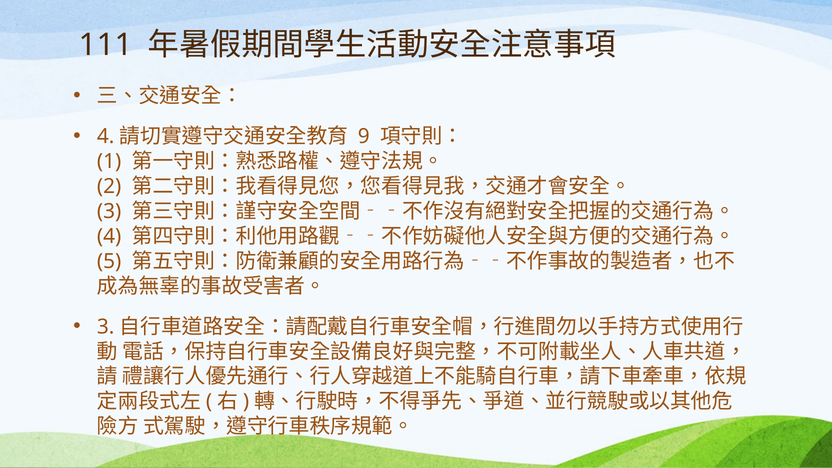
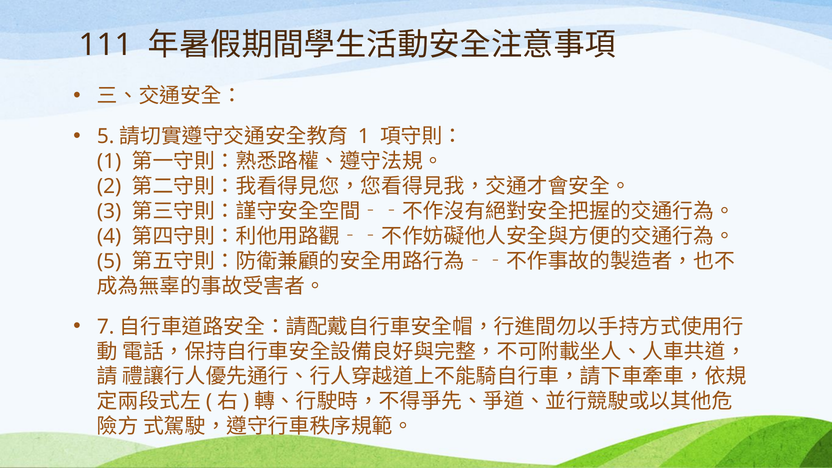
4: 4 -> 5 (106, 136)
9: 9 -> 1 (364, 136)
3: 3 -> 7 (106, 327)
